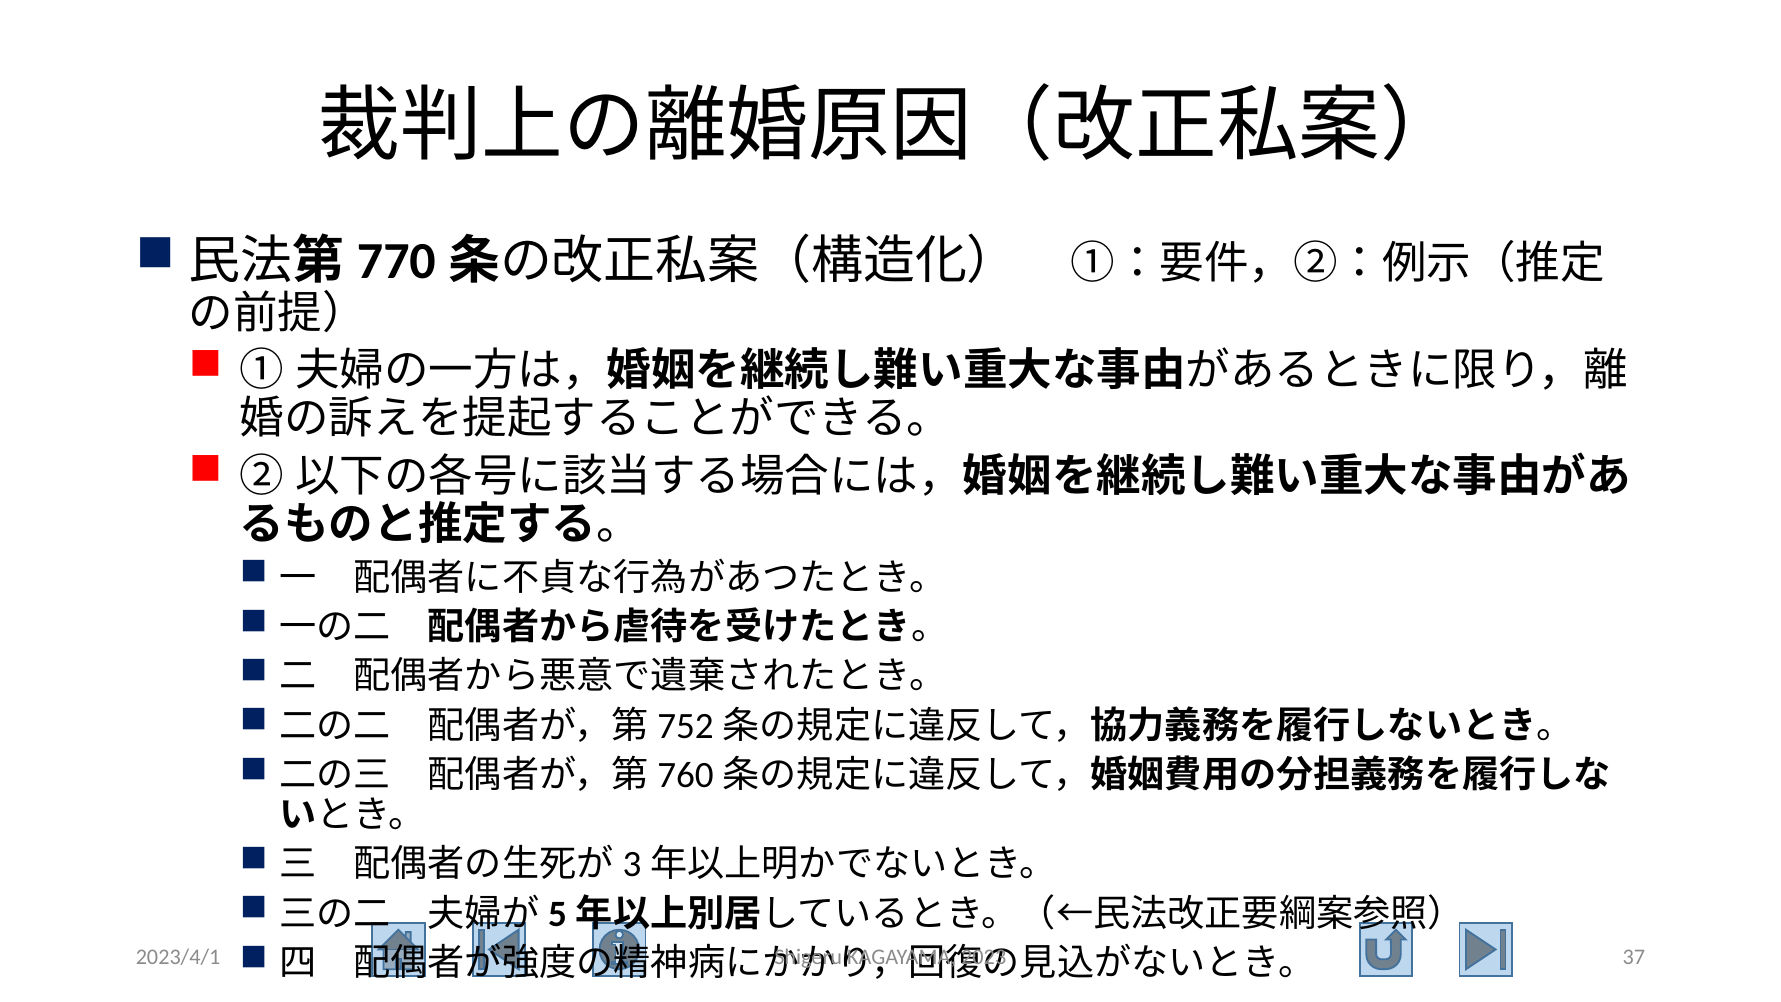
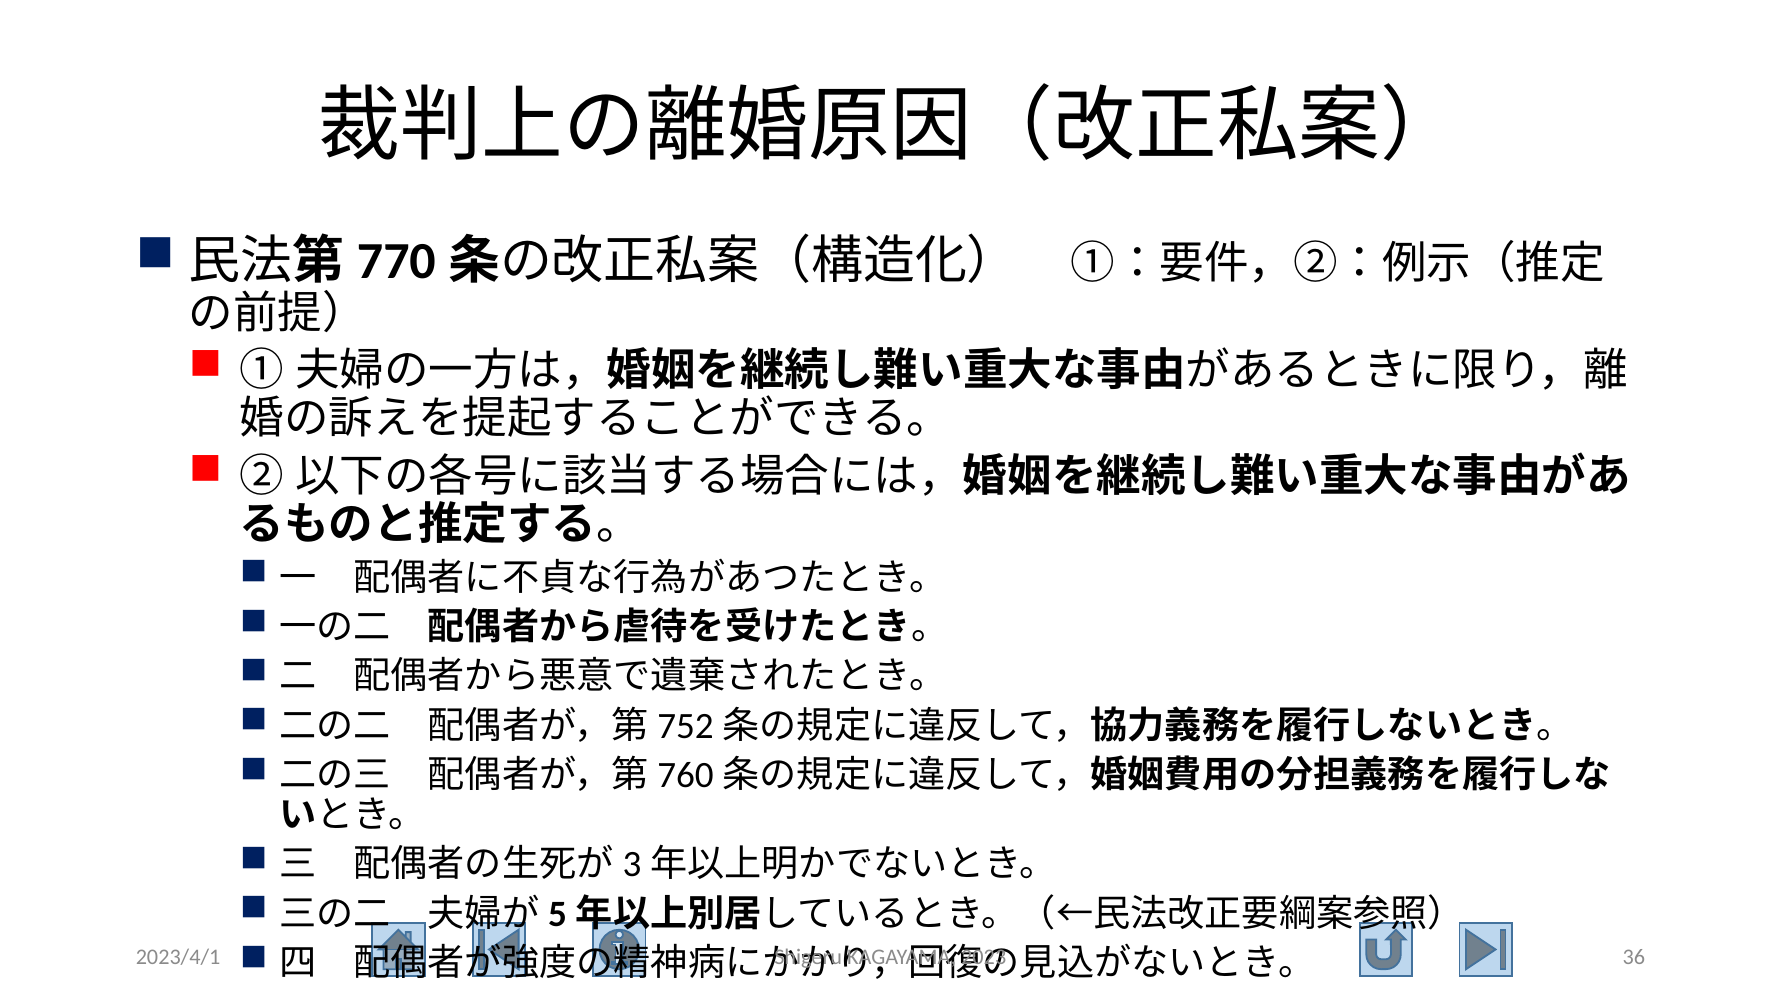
37: 37 -> 36 (1634, 956)
